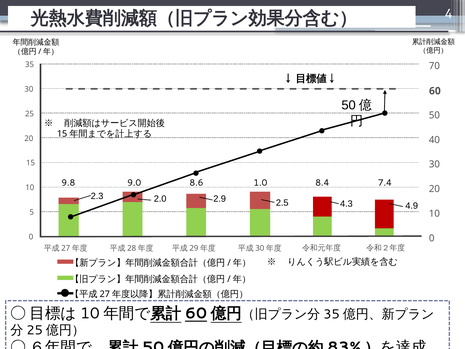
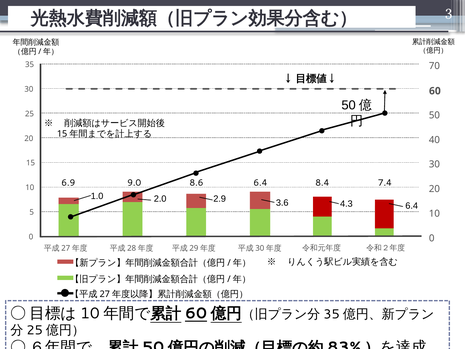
4: 4 -> 3 (449, 12)
9.8: 9.8 -> 6.9 (68, 183)
8.6 1.0: 1.0 -> 6.4 (260, 183)
2.3: 2.3 -> 1.0 (97, 196)
2.5: 2.5 -> 3.6 (282, 203)
4.9: 4.9 -> 6.4 (412, 206)
